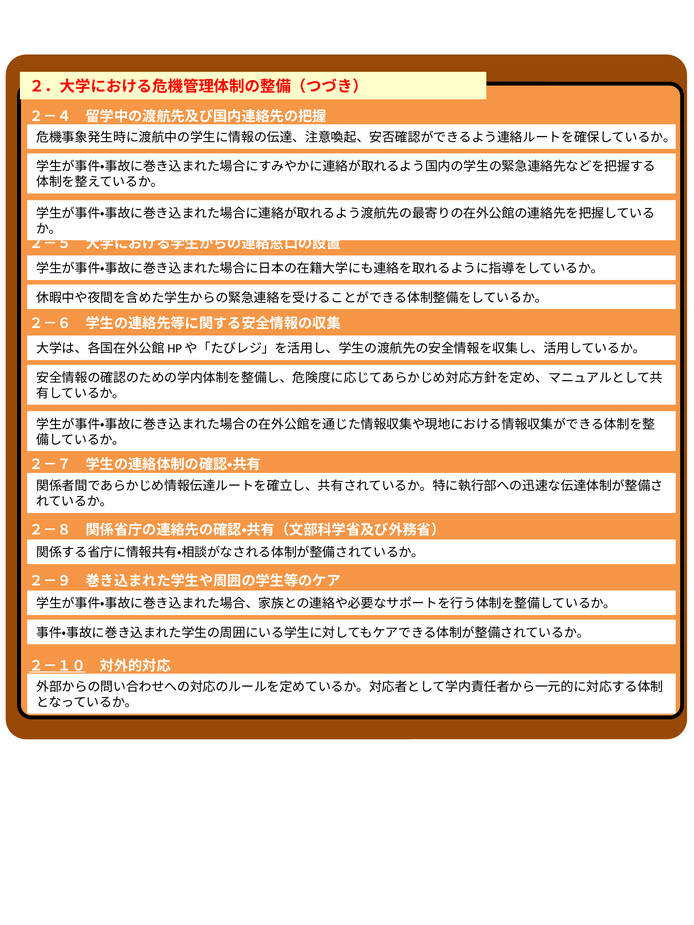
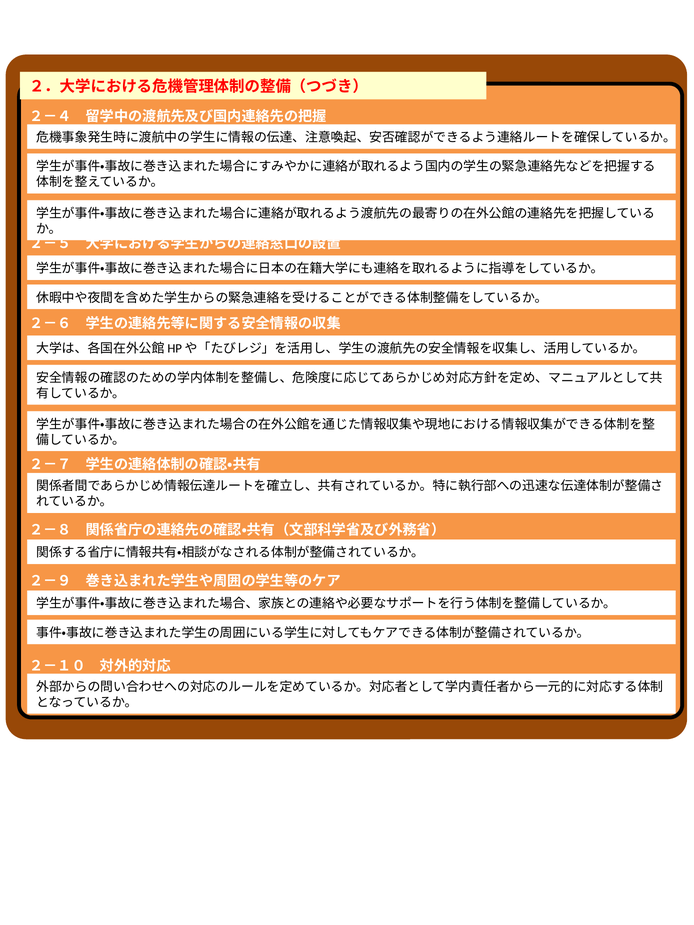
２－１０ underline: present -> none (57, 666)
